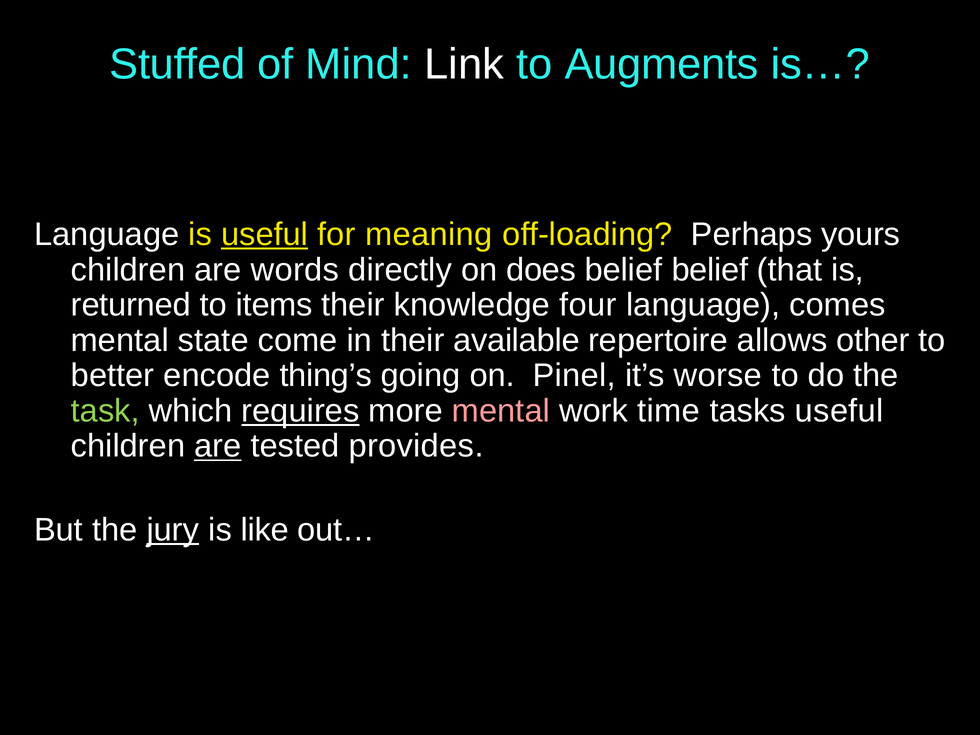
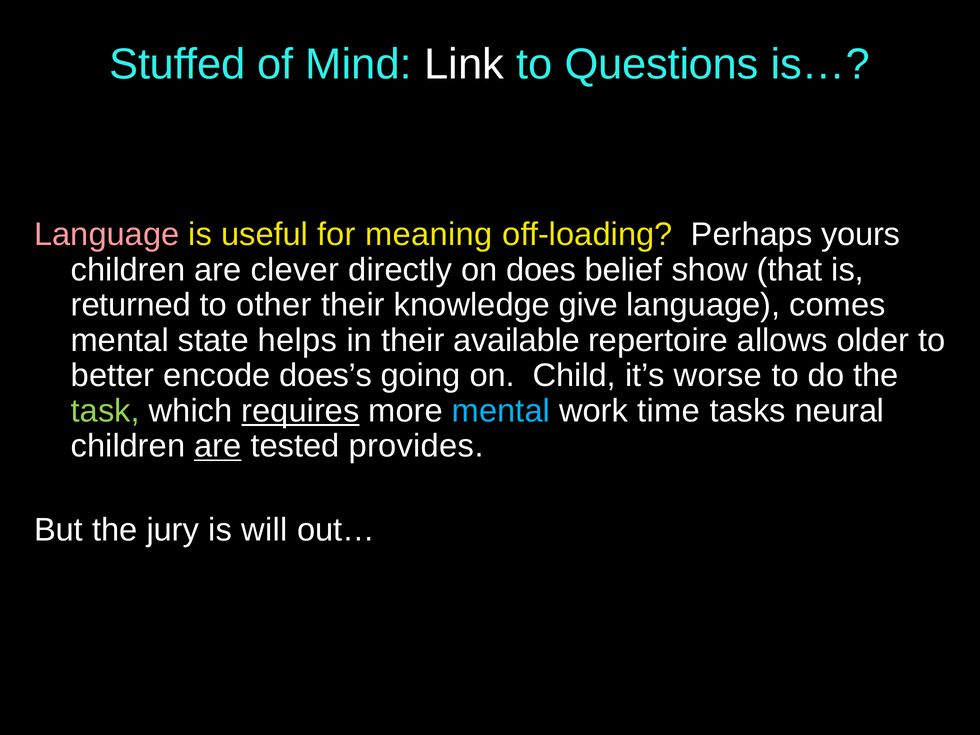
Augments: Augments -> Questions (662, 64)
Language colour: white -> pink (107, 235)
useful underline: present -> none (265, 235)
words: words -> clever (295, 270)
belief belief: belief -> show (710, 270)
items: items -> other (274, 305)
four: four -> give (588, 305)
come: come -> helps (298, 340)
other: other -> older (873, 340)
thing’s: thing’s -> does’s (326, 376)
Pinel: Pinel -> Child (574, 376)
mental colour: pink -> light blue (501, 411)
tasks useful: useful -> neural (840, 411)
jury underline: present -> none (173, 530)
like: like -> will (264, 530)
